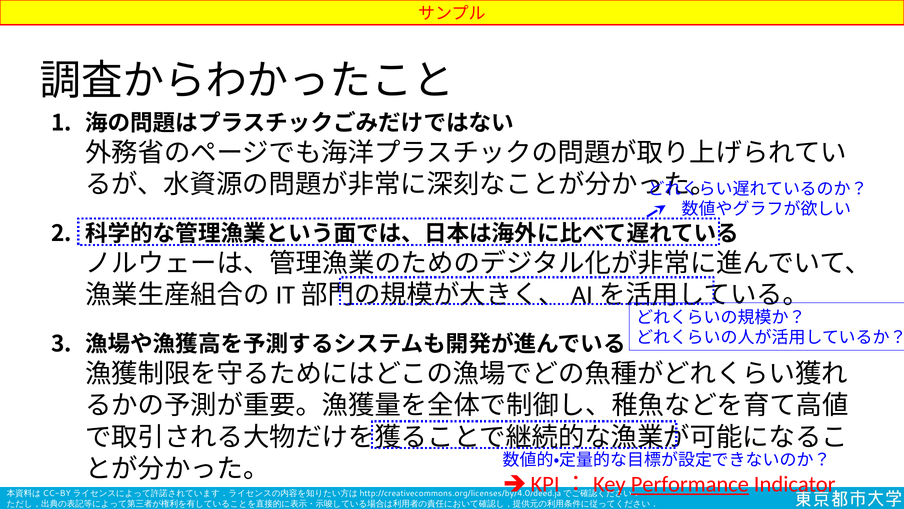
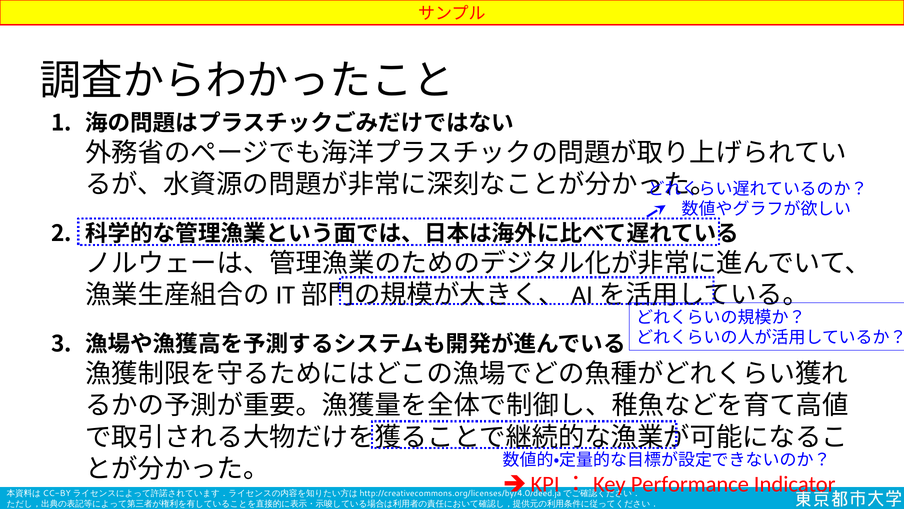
Performance underline: present -> none (690, 484)
